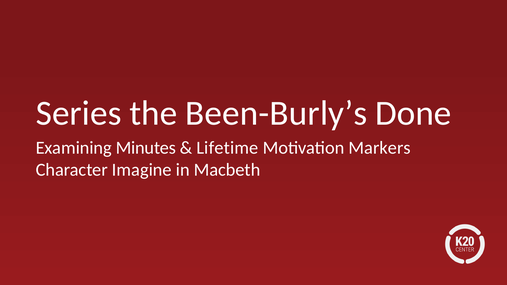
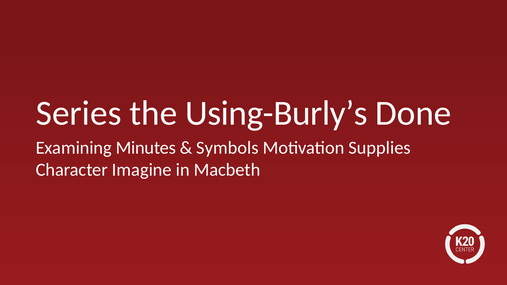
Been-Burly’s: Been-Burly’s -> Using-Burly’s (276, 113)
Lifetime: Lifetime -> Symbols (227, 148)
Markers: Markers -> Supplies (380, 148)
